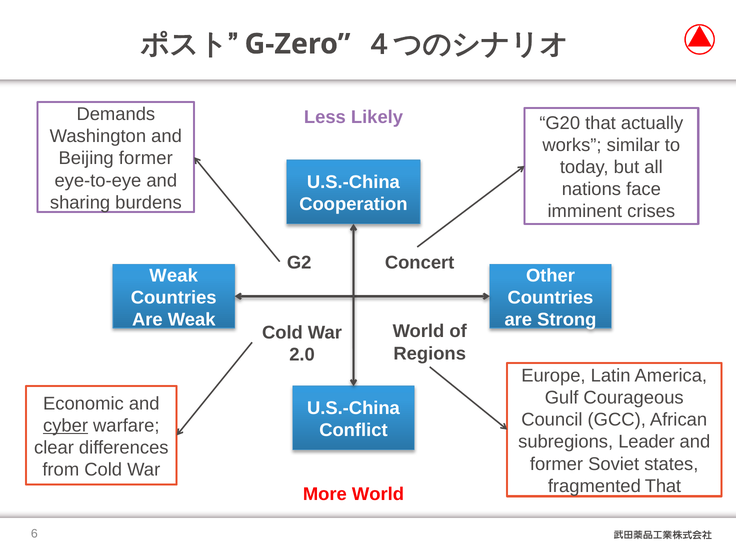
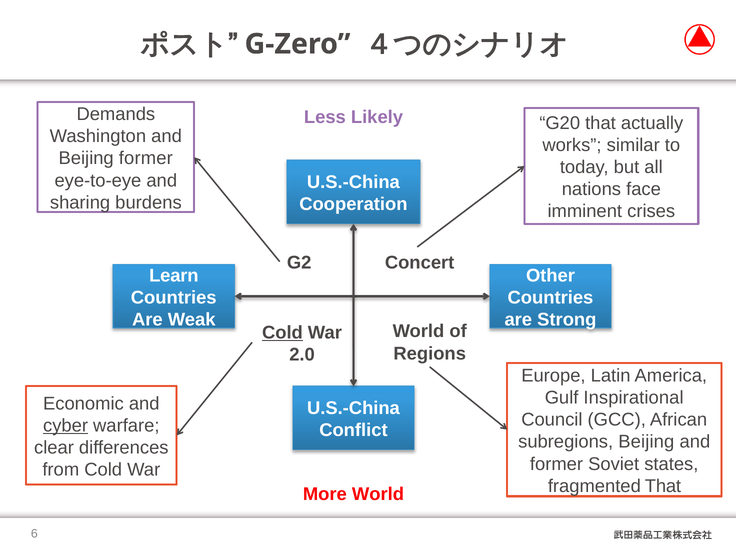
Weak: Weak -> Learn (174, 275)
Cold underline: none -> present (282, 333)
Courageous: Courageous -> Inspirational (634, 398)
subregions Leader: Leader -> Beijing (646, 442)
